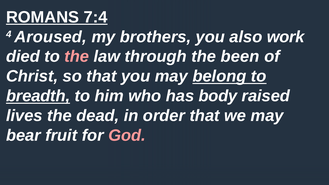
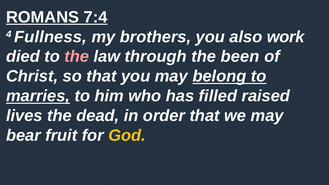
Aroused: Aroused -> Fullness (50, 37)
breadth: breadth -> marries (38, 96)
body: body -> filled (218, 96)
God colour: pink -> yellow (127, 136)
